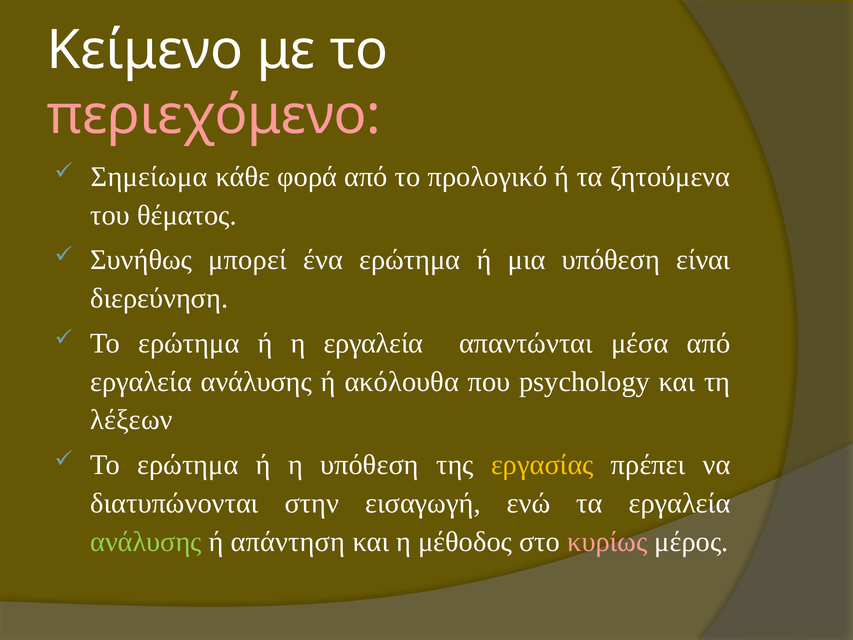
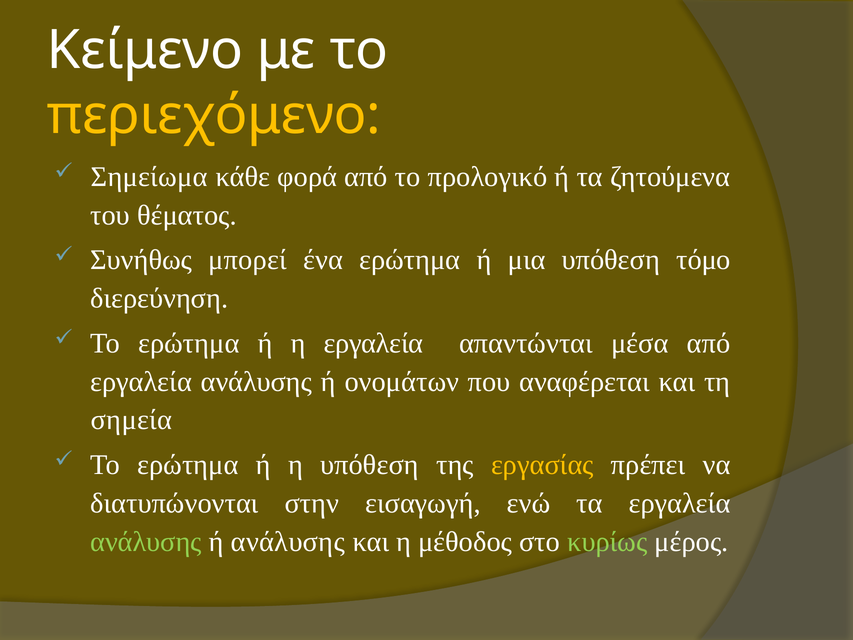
περιεχόμενο colour: pink -> yellow (214, 115)
είναι: είναι -> τόμο (704, 260)
ακόλουθα: ακόλουθα -> ονομάτων (402, 381)
psychology: psychology -> αναφέρεται (585, 381)
λέξεων: λέξεων -> σημεία (131, 420)
ή απάντηση: απάντηση -> ανάλυσης (288, 541)
κυρίως colour: pink -> light green (607, 541)
